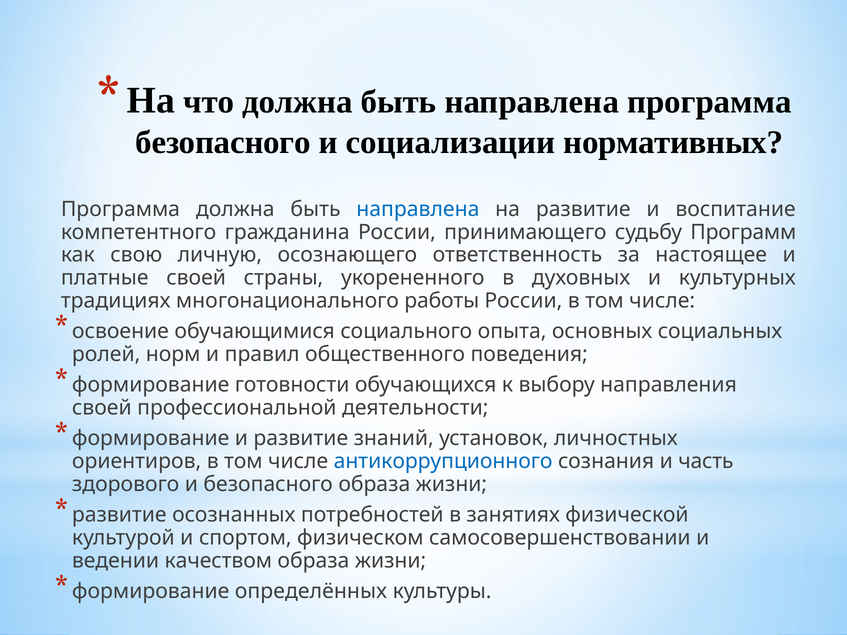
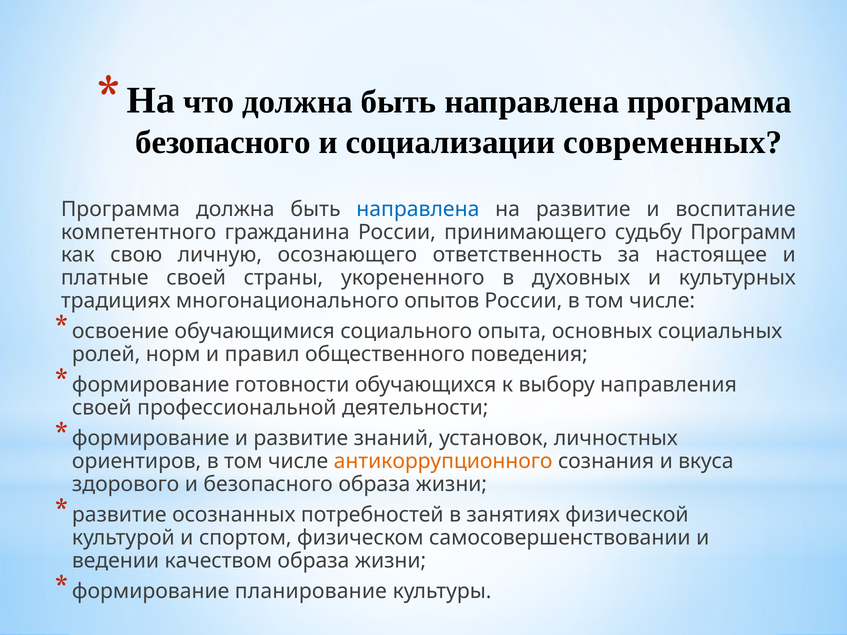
нормативных: нормативных -> современных (673, 142)
работы: работы -> опытов (442, 301)
антикоррупционного colour: blue -> orange (443, 461)
часть: часть -> вкуса (706, 461)
определённых: определённых -> планирование (311, 591)
